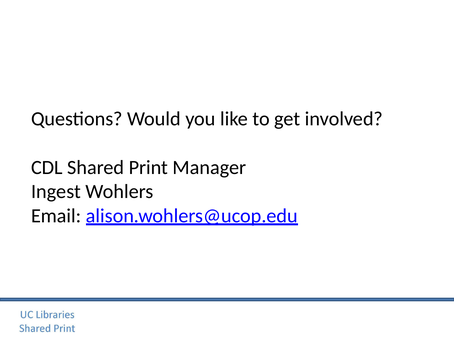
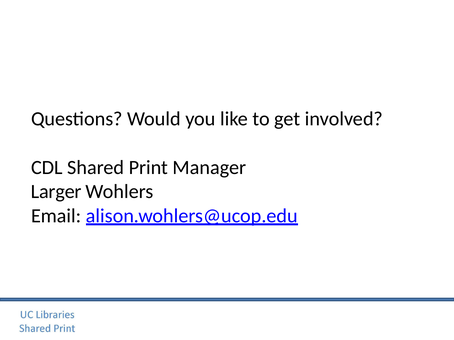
Ingest: Ingest -> Larger (56, 192)
